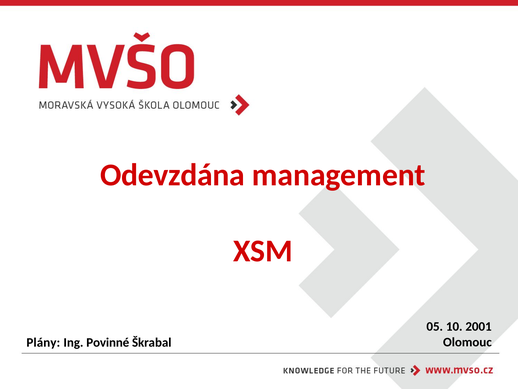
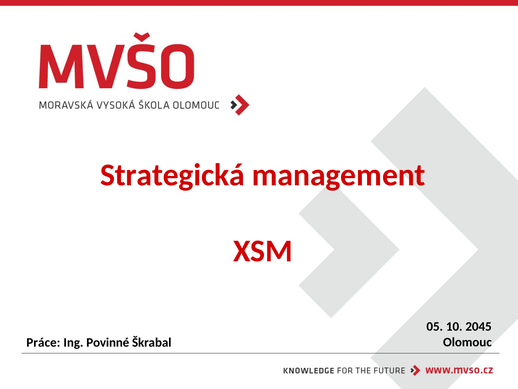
Odevzdána: Odevzdána -> Strategická (172, 175)
2001: 2001 -> 2045 (479, 326)
Plány: Plány -> Práce (43, 342)
